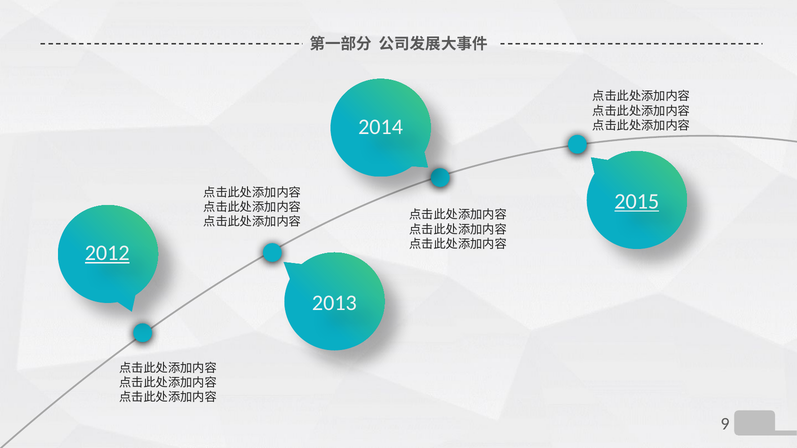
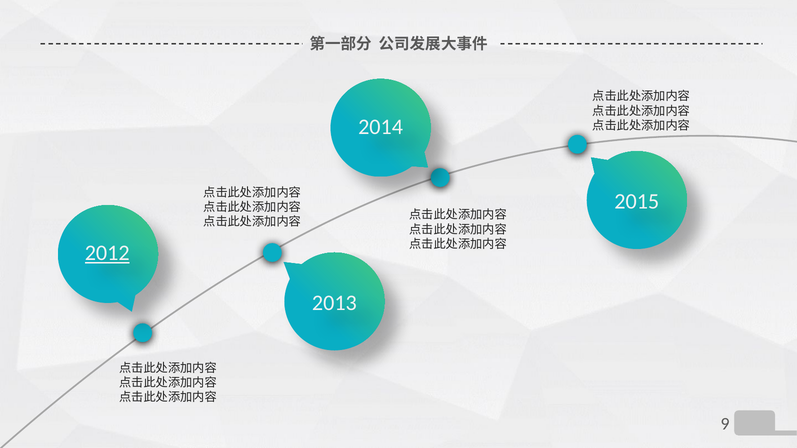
2015 underline: present -> none (637, 202)
